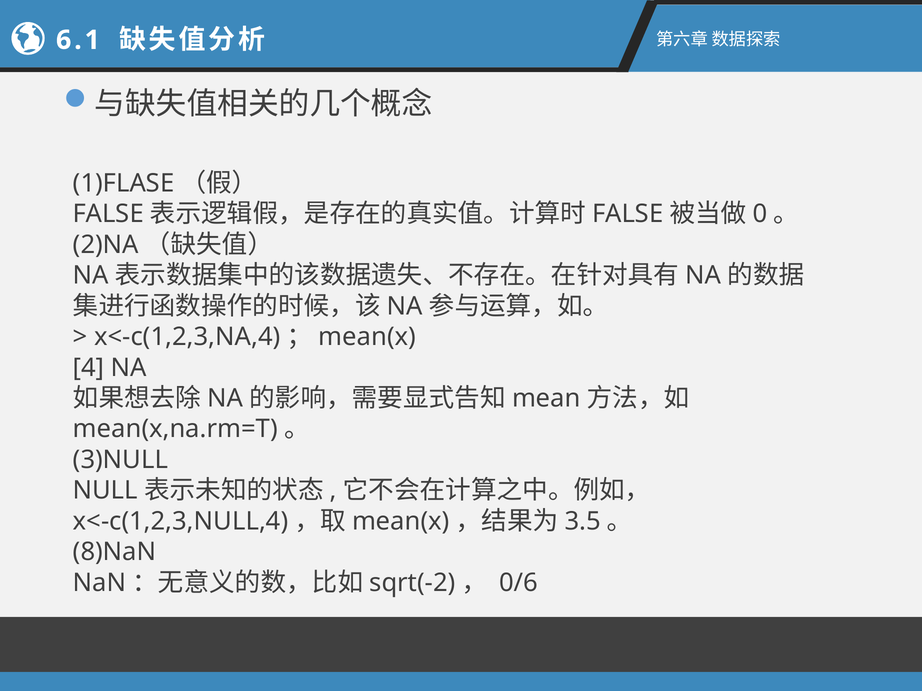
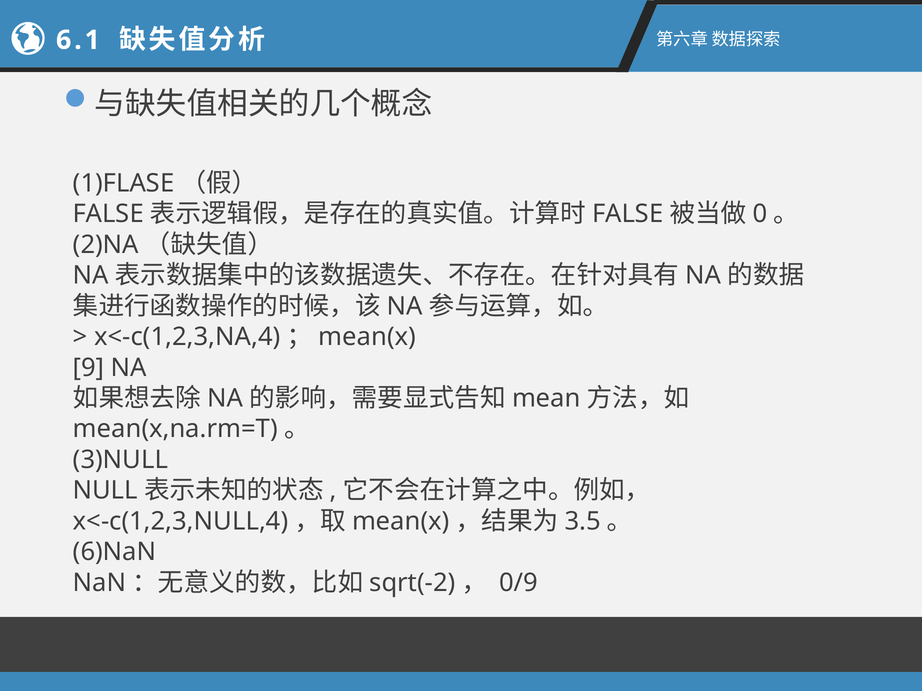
4: 4 -> 9 (89, 368)
8)NaN: 8)NaN -> 6)NaN (115, 552)
0/6: 0/6 -> 0/9 (519, 583)
